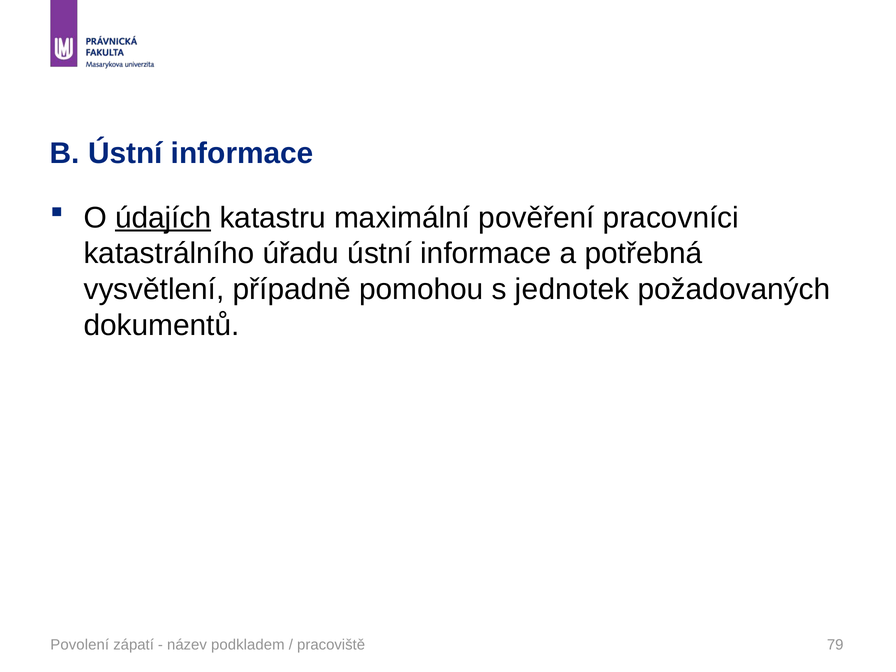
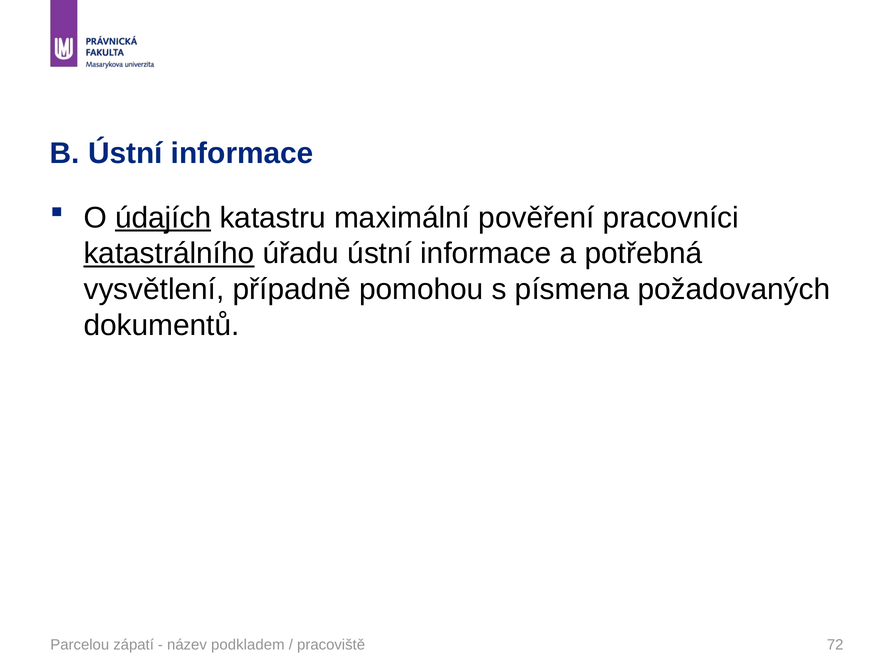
katastrálního underline: none -> present (169, 254)
jednotek: jednotek -> písmena (572, 289)
Povolení: Povolení -> Parcelou (80, 645)
79: 79 -> 72 (835, 645)
